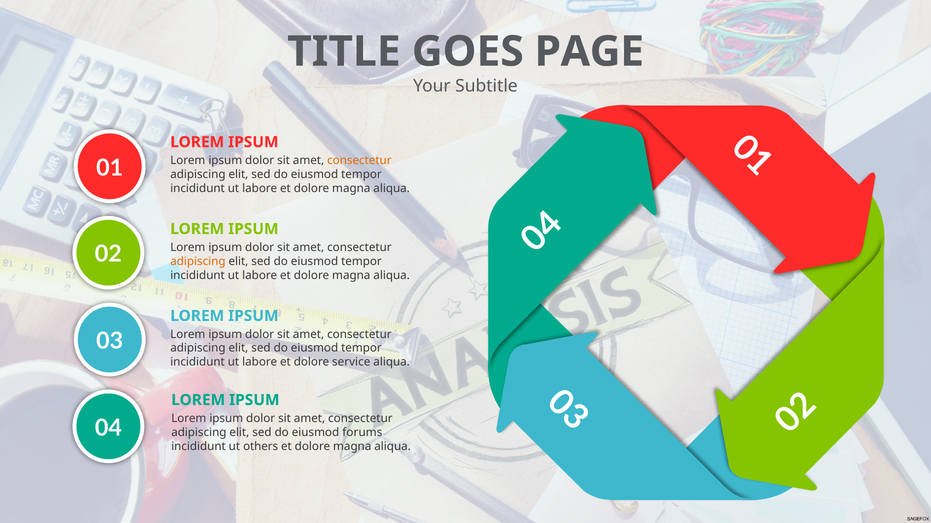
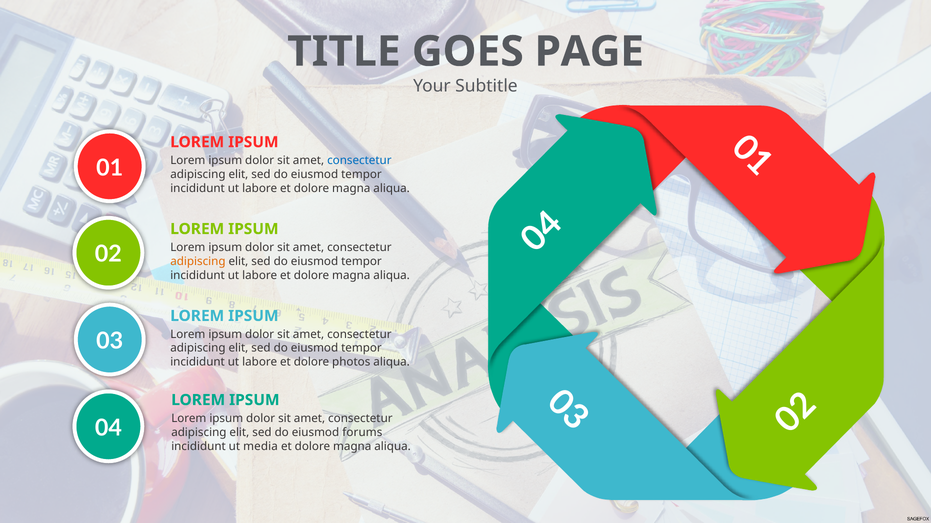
consectetur colour: orange -> blue (359, 161)
service: service -> photos (351, 363)
others: others -> media (261, 447)
